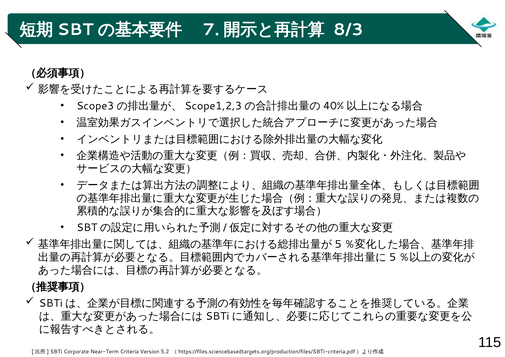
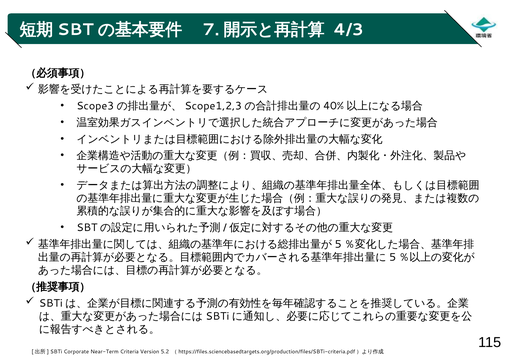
8/3: 8/3 -> 4/3 (349, 29)
